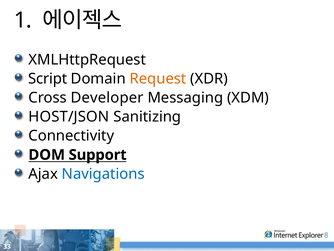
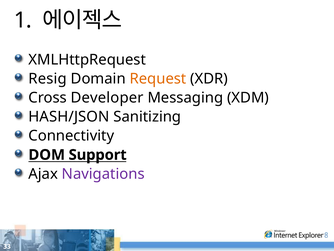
Script: Script -> Resig (48, 79)
HOST/JSON: HOST/JSON -> HASH/JSON (69, 117)
Navigations colour: blue -> purple (103, 174)
